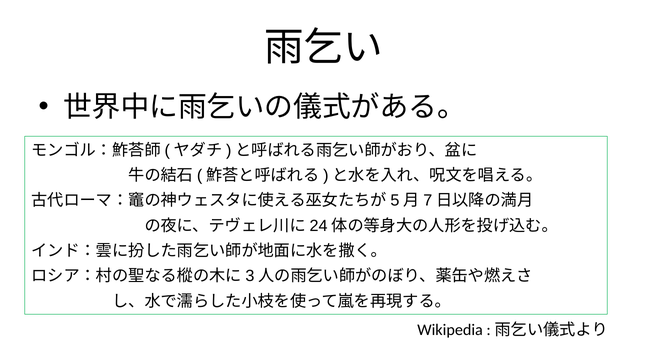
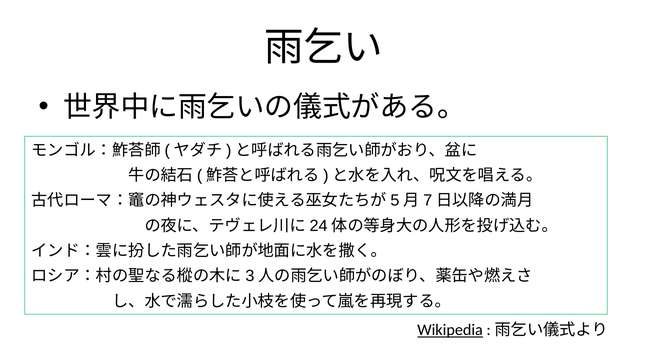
Wikipedia underline: none -> present (450, 330)
